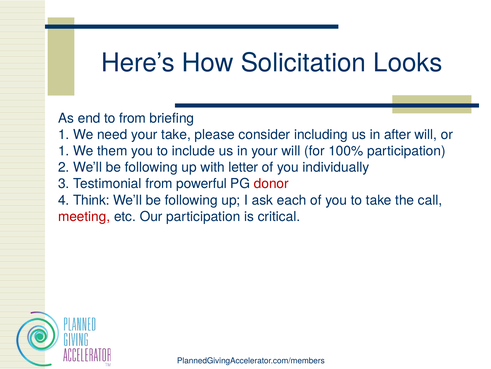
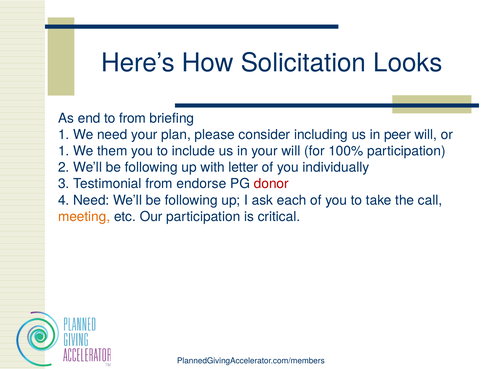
your take: take -> plan (176, 134)
after: after -> peer (398, 134)
powerful: powerful -> endorse (201, 183)
4 Think: Think -> Need (91, 200)
meeting colour: red -> orange (84, 216)
